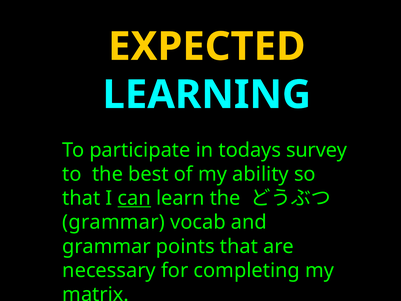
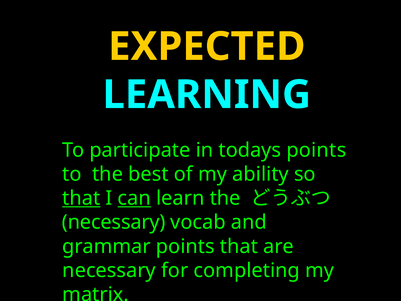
todays survey: survey -> points (316, 150)
that underline: none -> present (81, 198)
grammar: grammar -> necessary (114, 222)
